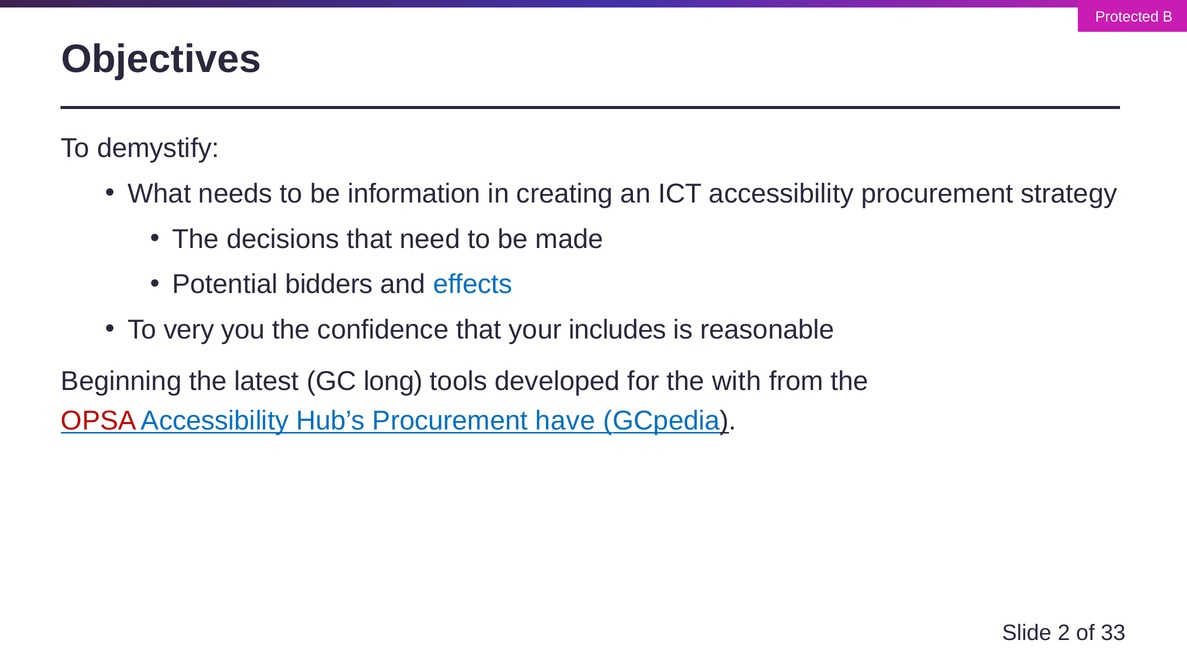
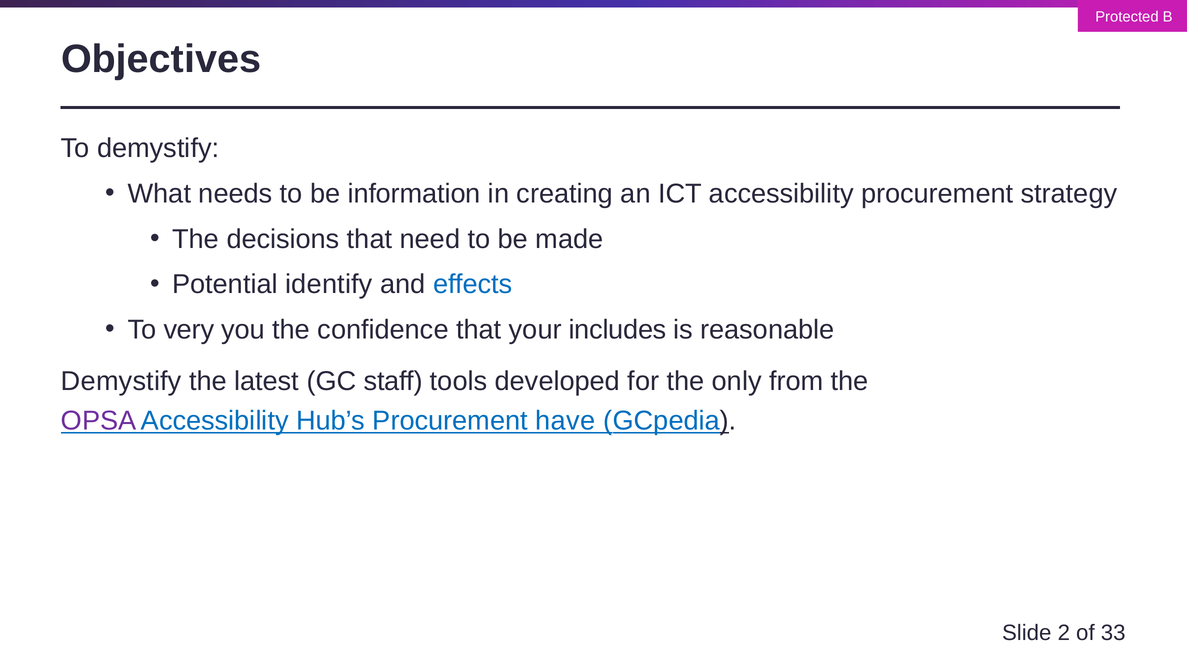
bidders: bidders -> identify (329, 284)
Beginning: Beginning -> Demystify (121, 381)
long: long -> staff (393, 381)
with: with -> only (737, 381)
OPSA colour: red -> purple (99, 420)
